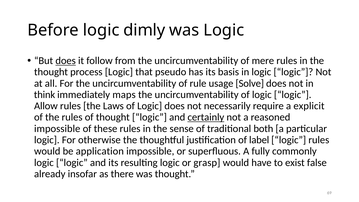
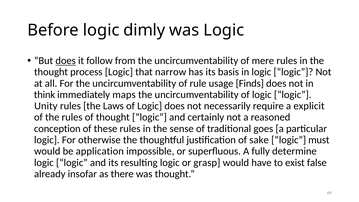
pseudo: pseudo -> narrow (171, 72)
Solve: Solve -> Finds (250, 83)
Allow: Allow -> Unity (46, 106)
certainly underline: present -> none (206, 117)
impossible: impossible -> conception (57, 129)
both: both -> goes (263, 129)
label: label -> sake (259, 140)
logic rules: rules -> must (319, 140)
commonly: commonly -> determine (294, 151)
